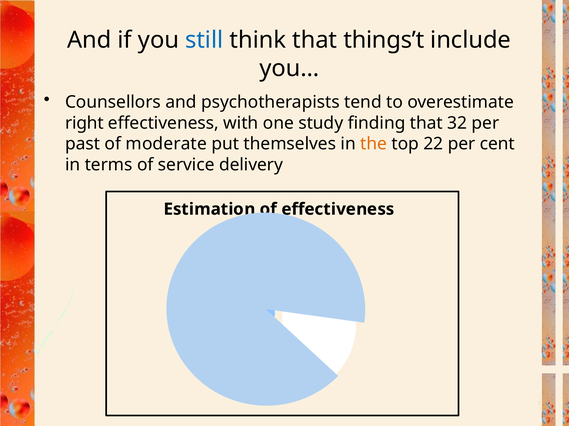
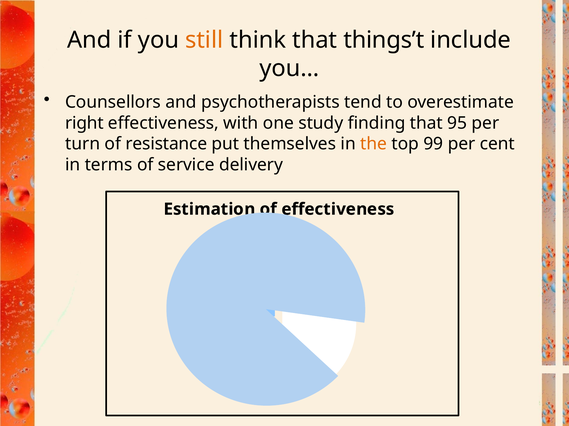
still colour: blue -> orange (204, 40)
32: 32 -> 95 (457, 123)
past: past -> turn (83, 144)
moderate: moderate -> resistance (166, 144)
22: 22 -> 99 (433, 144)
